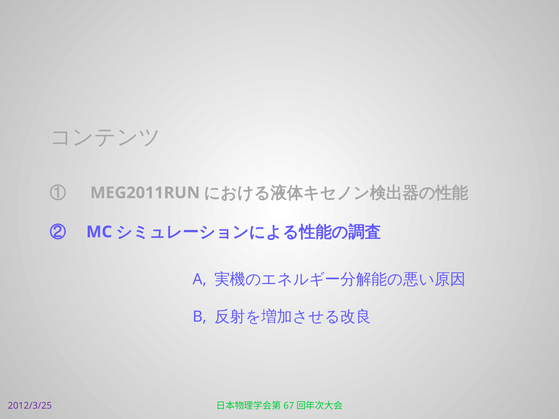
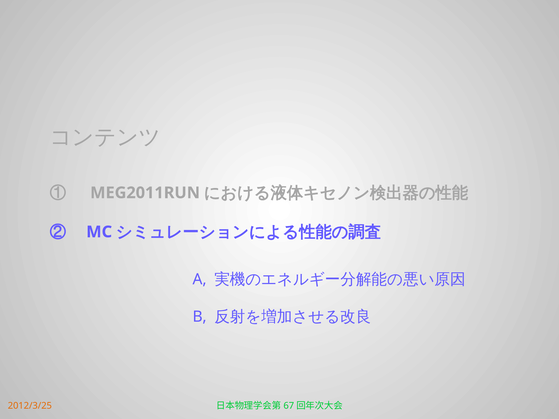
2012/3/25 colour: purple -> orange (30, 406)
